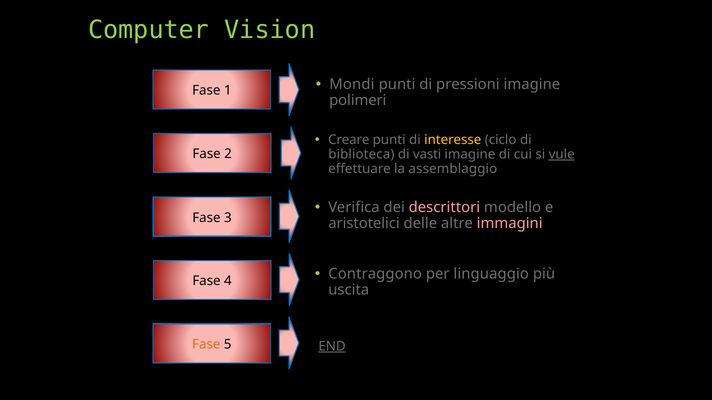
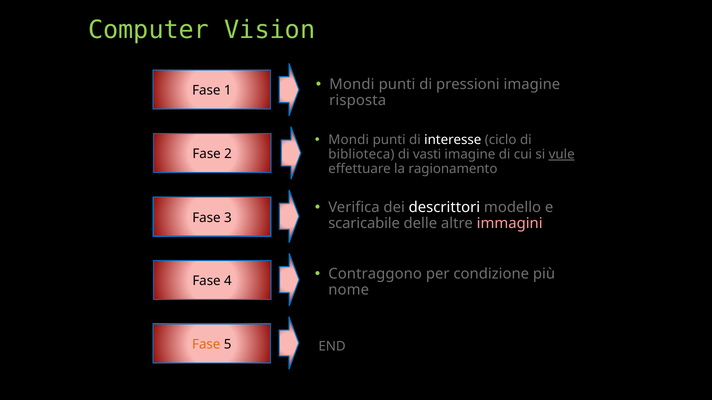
polimeri: polimeri -> risposta (358, 100)
Creare: Creare -> Mondi (349, 140)
interesse colour: yellow -> white (453, 140)
assemblaggio: assemblaggio -> ragionamento (453, 169)
descrittori colour: pink -> white (444, 208)
aristotelici: aristotelici -> scaricabile (364, 224)
linguaggio: linguaggio -> condizione (491, 274)
uscita: uscita -> nome (349, 290)
END underline: present -> none (332, 347)
